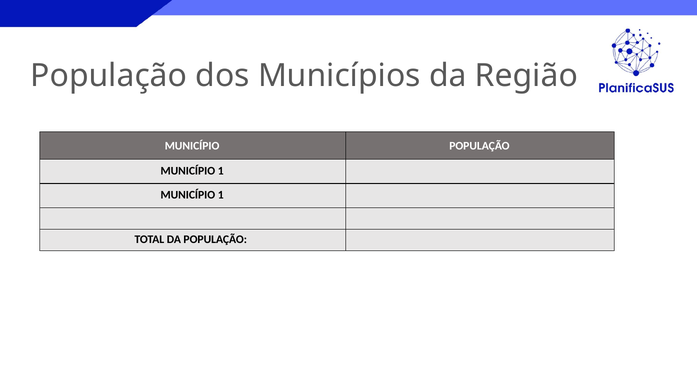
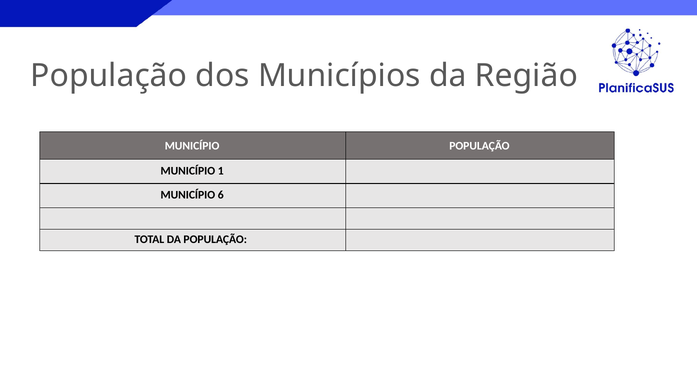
1: 1 -> 6 (221, 195)
